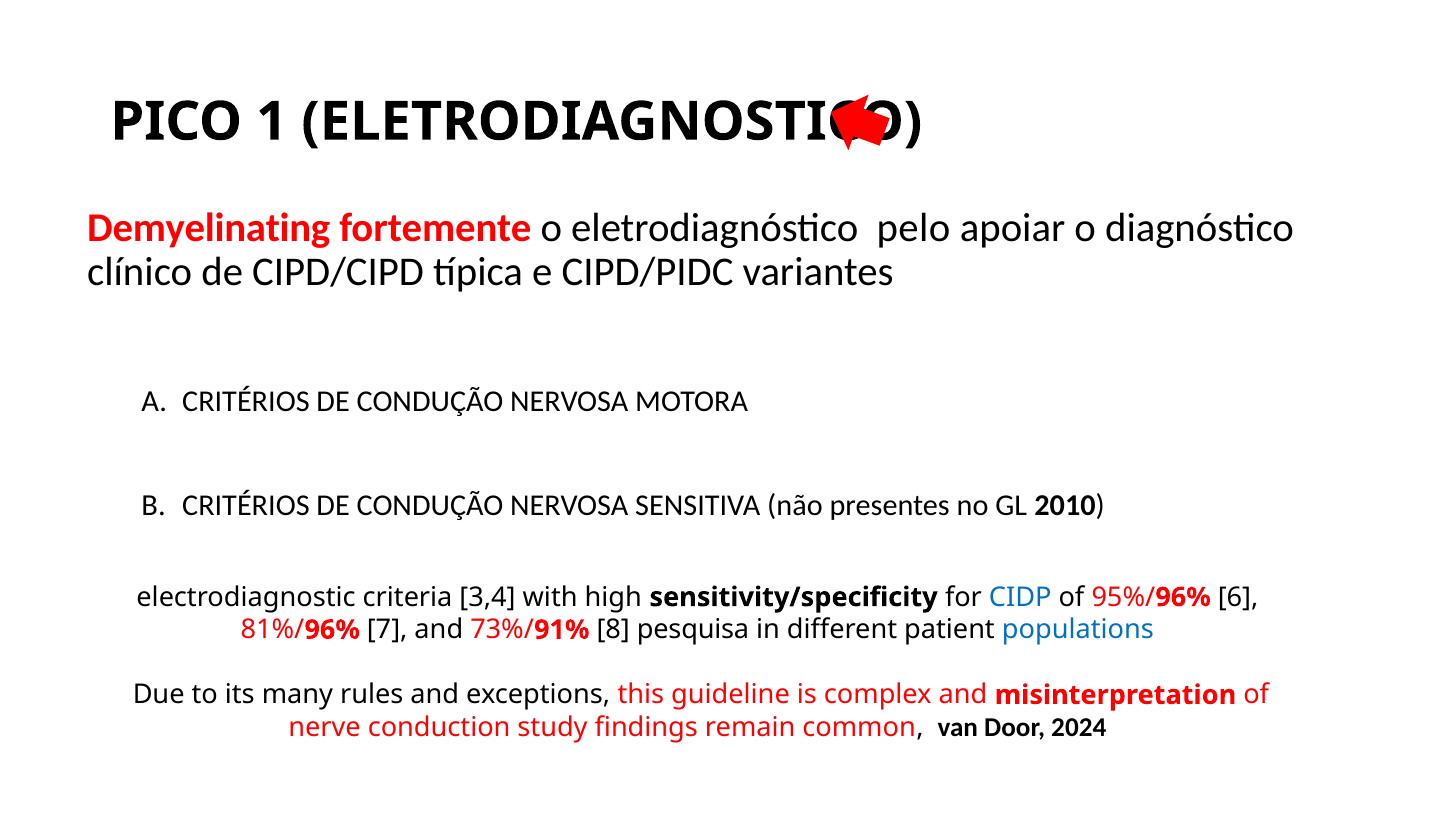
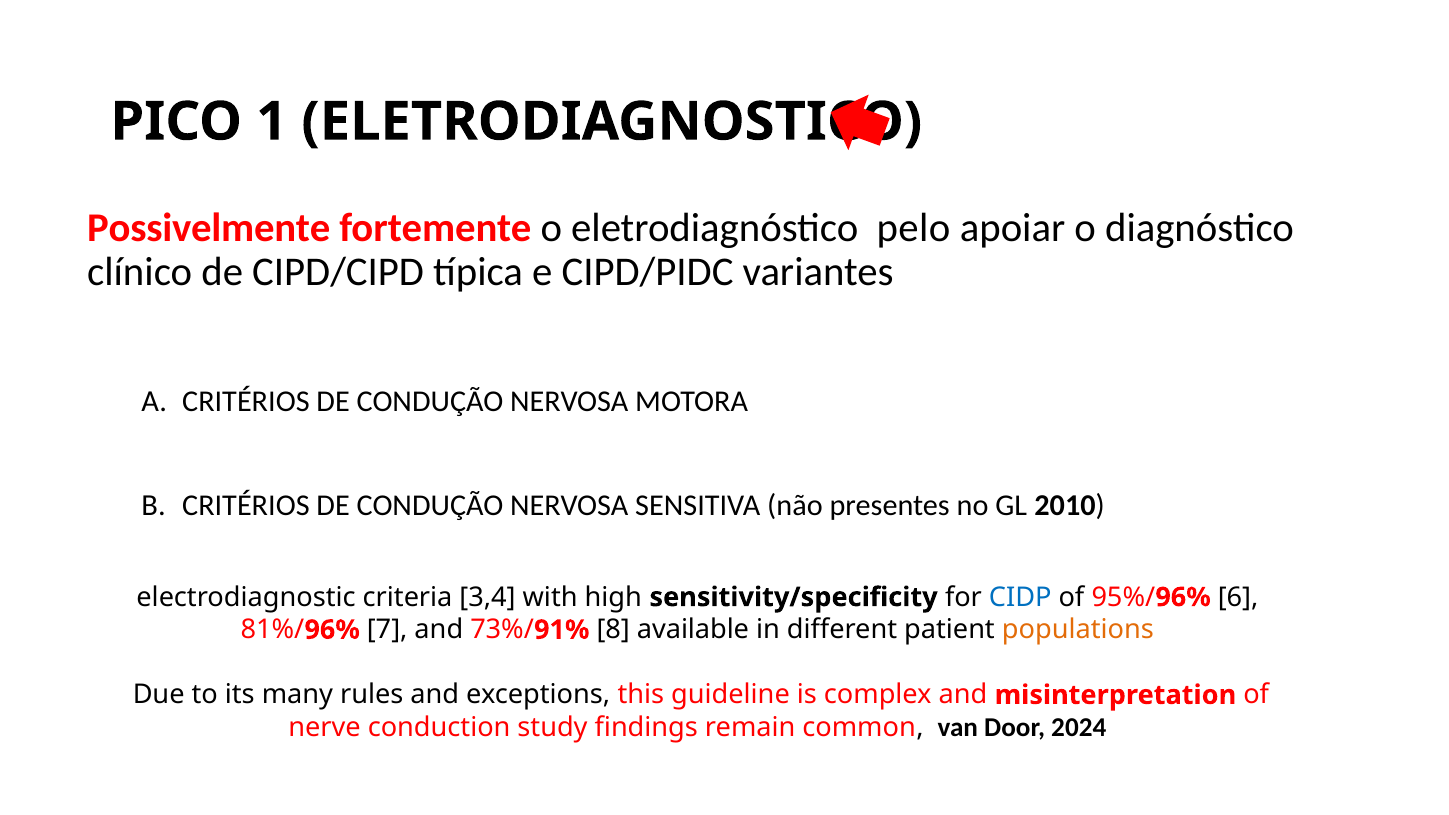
Demyelinating: Demyelinating -> Possivelmente (209, 228)
pesquisa: pesquisa -> available (693, 630)
populations colour: blue -> orange (1078, 630)
